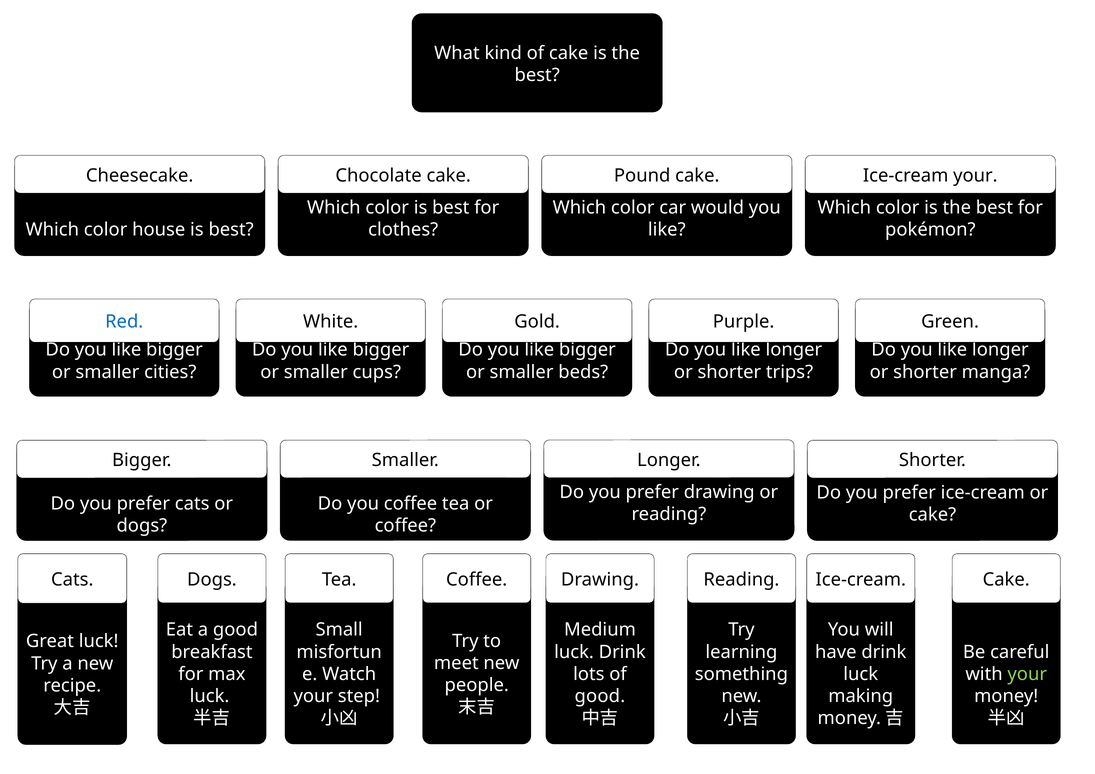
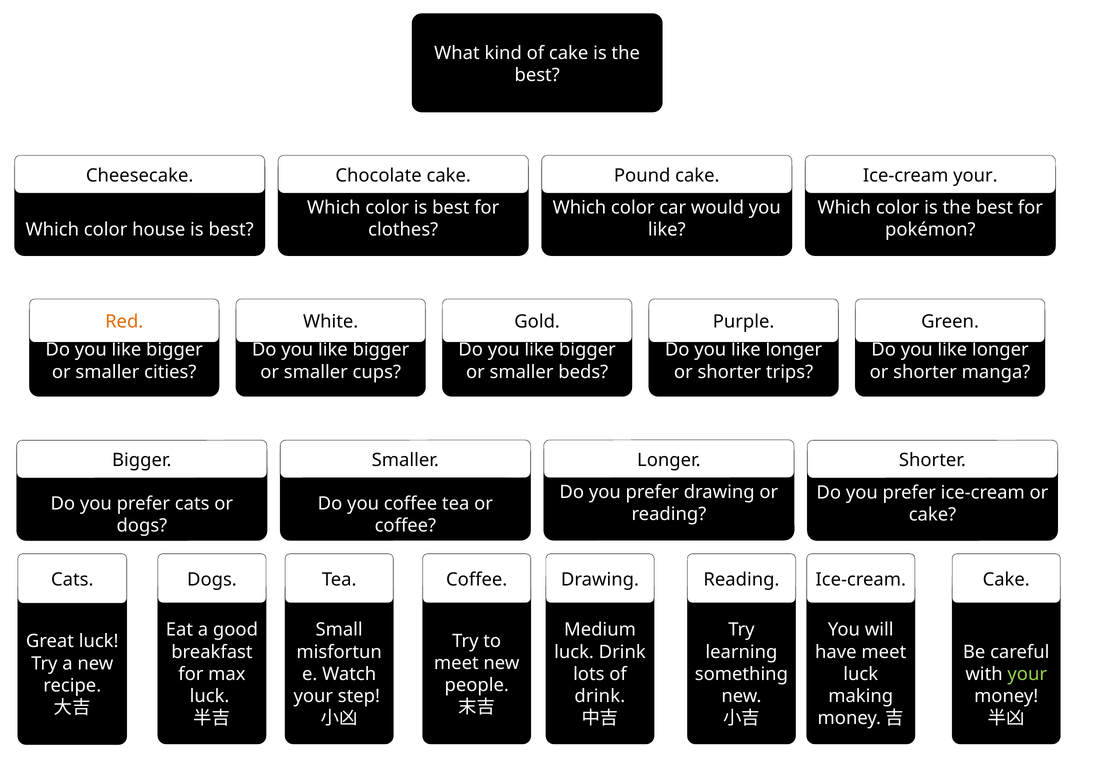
Red colour: blue -> orange (124, 322)
have drink: drink -> meet (884, 652)
good: good -> drink (600, 696)
